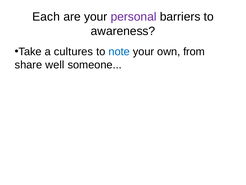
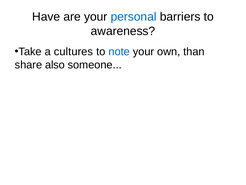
Each: Each -> Have (46, 17)
personal colour: purple -> blue (134, 17)
from: from -> than (194, 52)
well: well -> also (55, 65)
